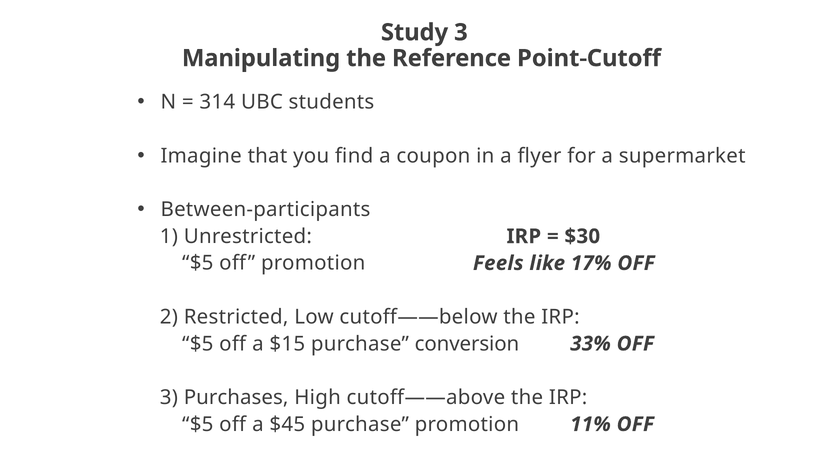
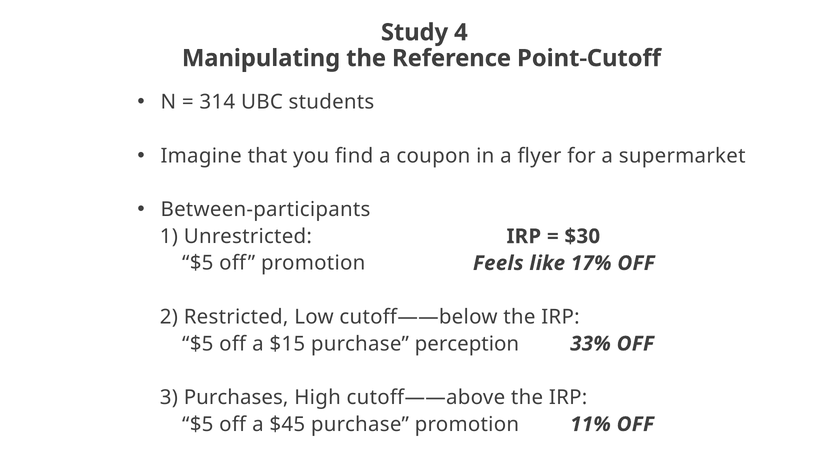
Study 3: 3 -> 4 (461, 32)
conversion: conversion -> perception (467, 344)
